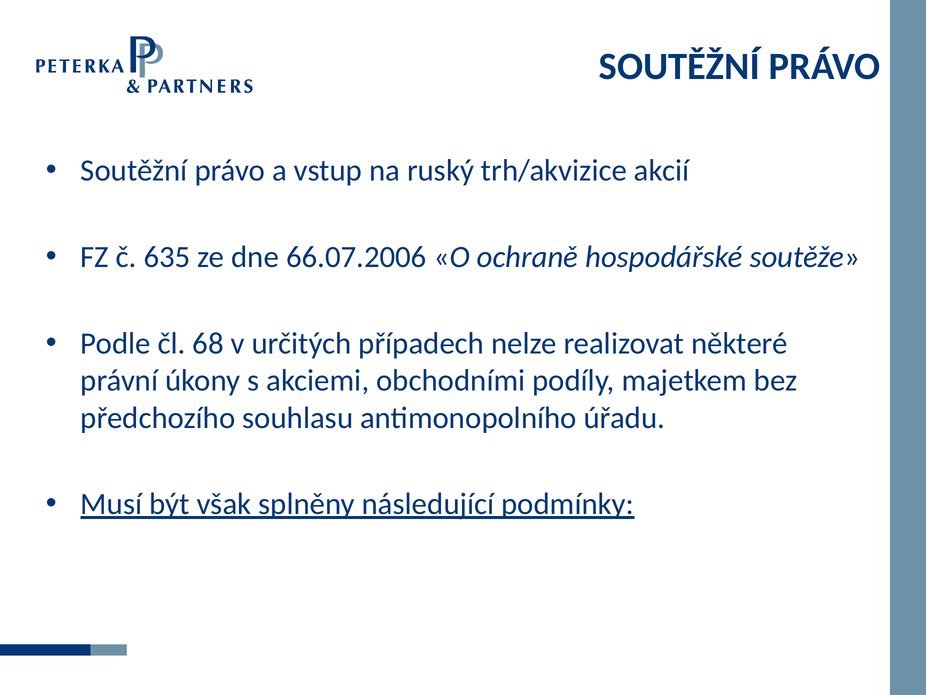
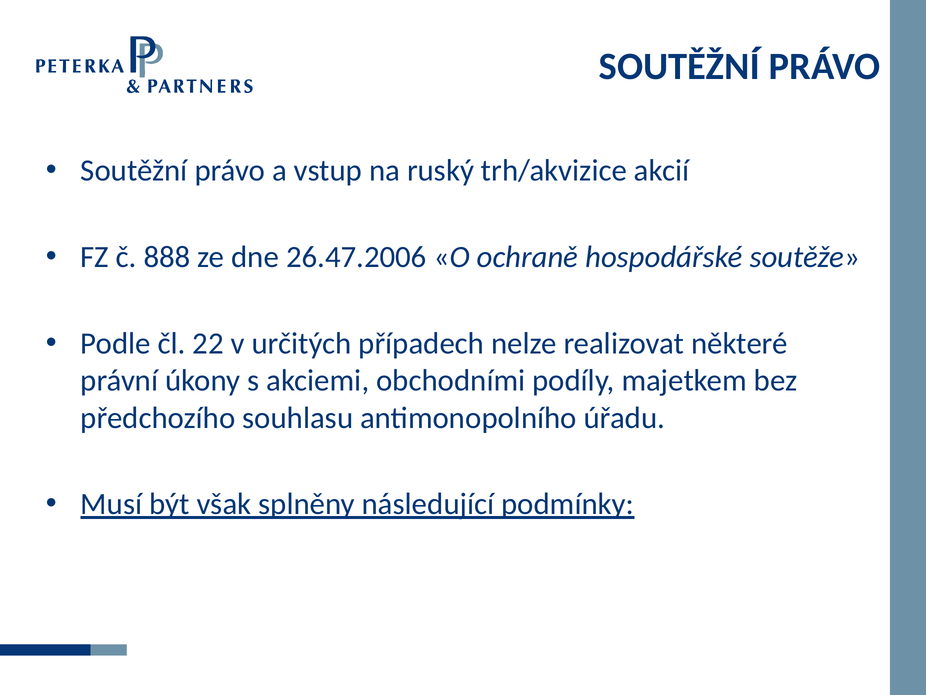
635: 635 -> 888 (167, 257)
66.07.2006: 66.07.2006 -> 26.47.2006 (356, 257)
68: 68 -> 22 (208, 343)
